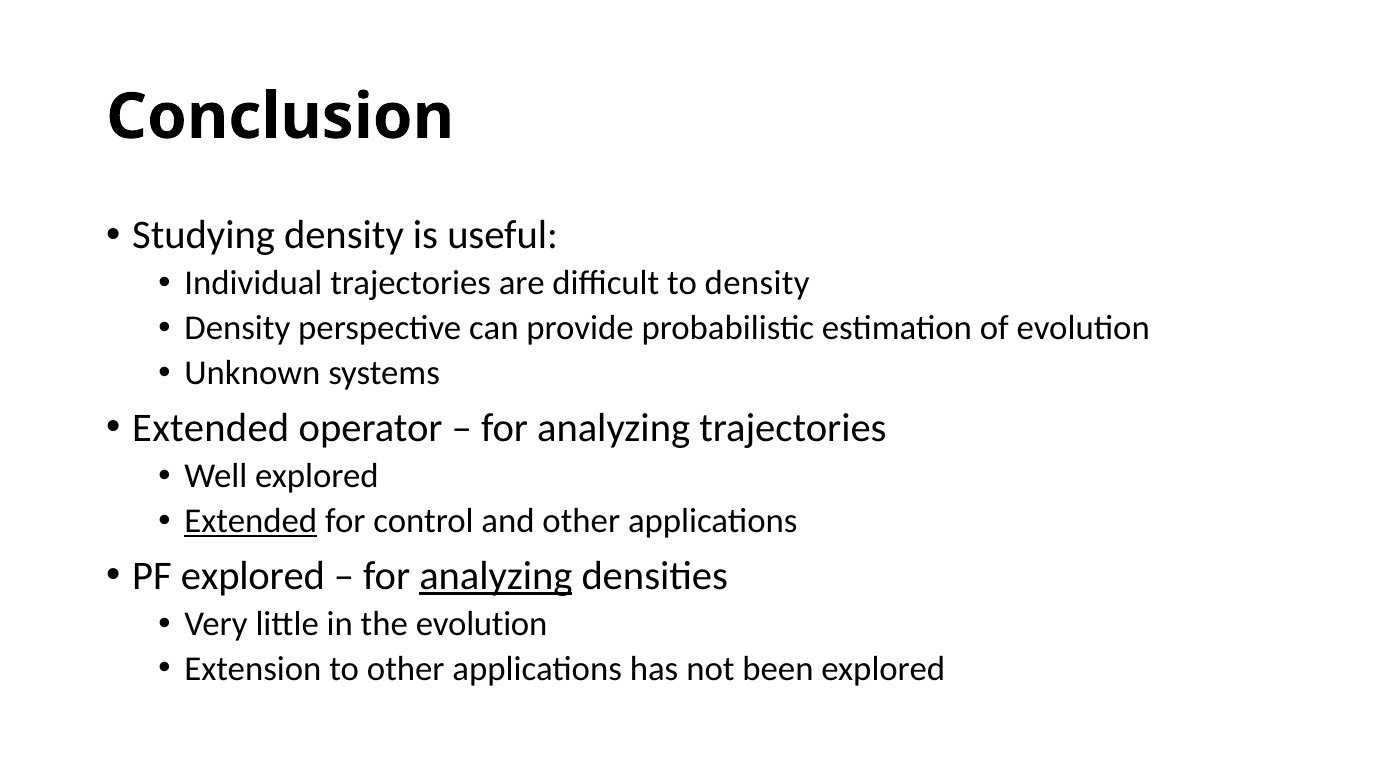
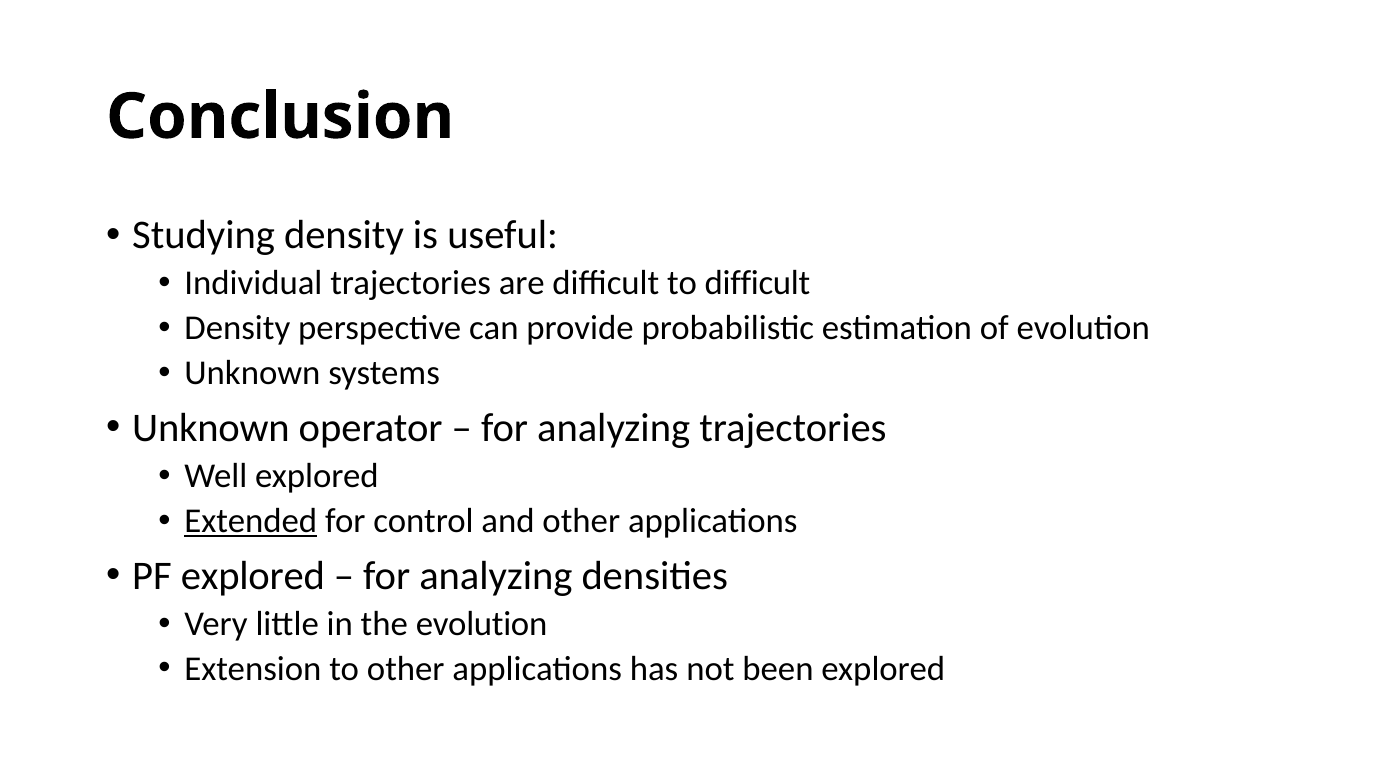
to density: density -> difficult (757, 283)
Extended: Extended -> Unknown (211, 428)
analyzing underline: present -> none (496, 576)
